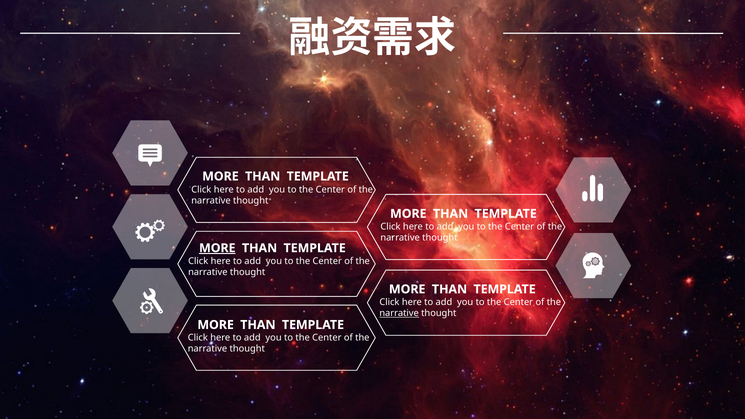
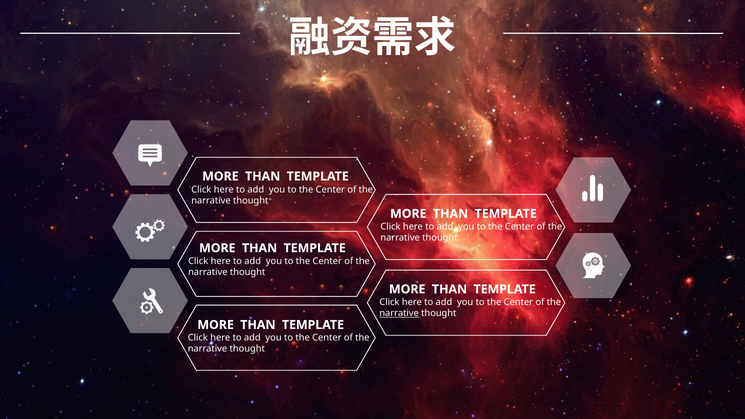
MORE underline: present -> none (217, 248)
